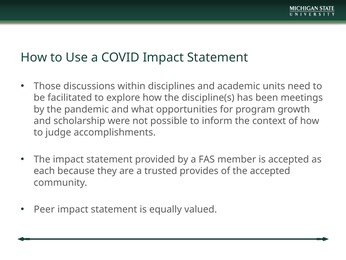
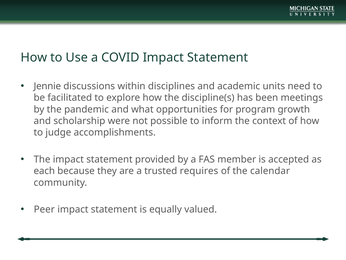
Those: Those -> Jennie (47, 86)
provides: provides -> requires (199, 171)
the accepted: accepted -> calendar (270, 171)
